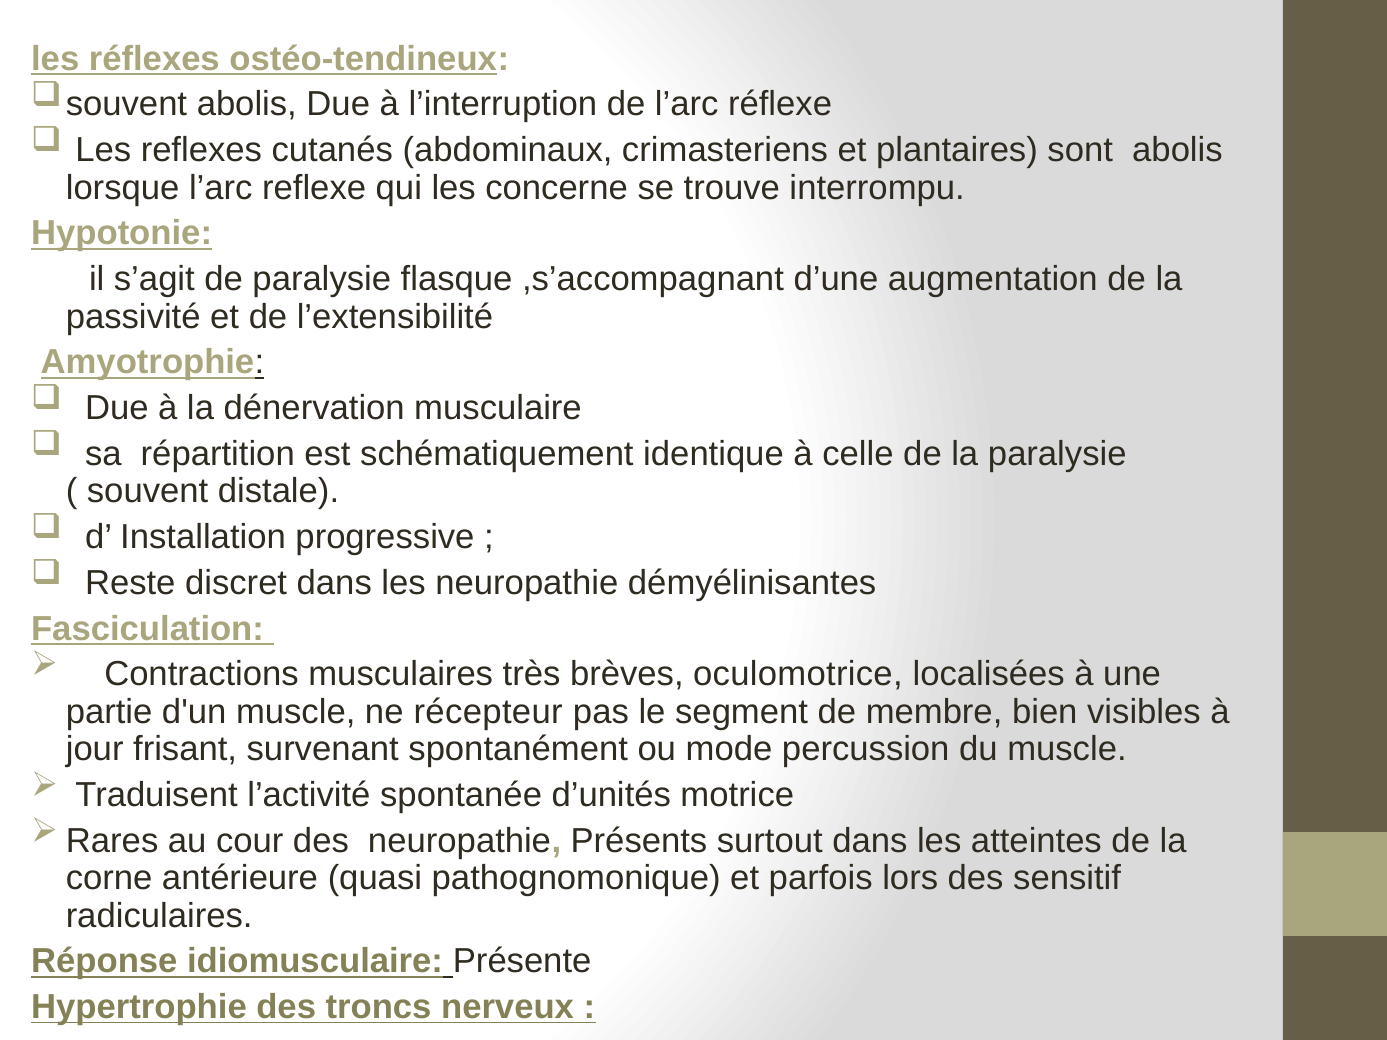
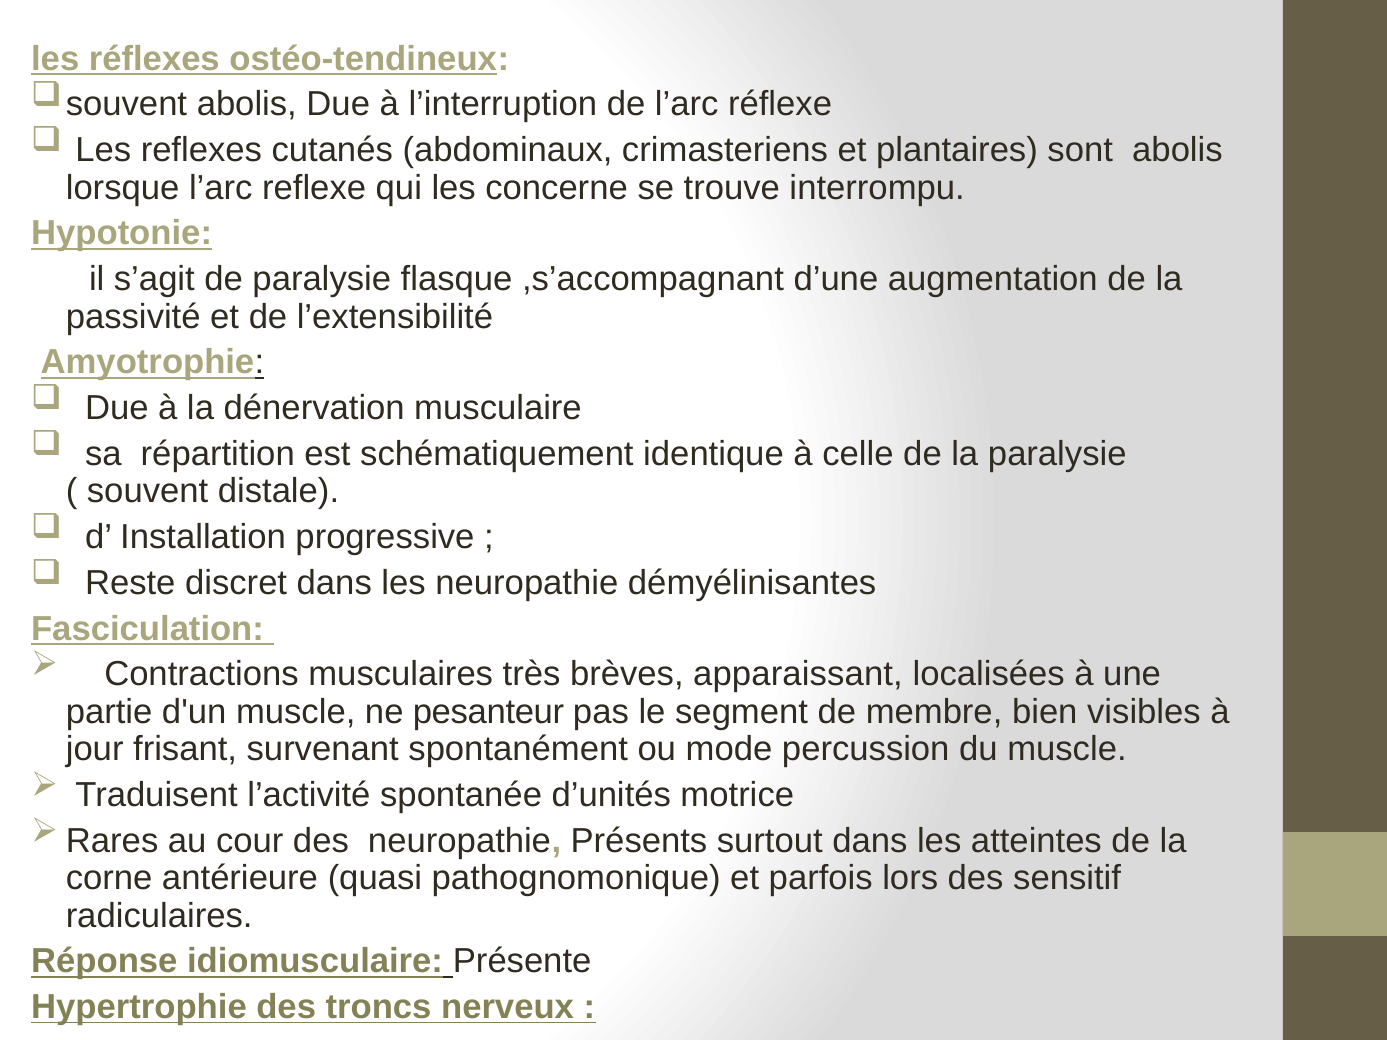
oculomotrice: oculomotrice -> apparaissant (798, 675)
récepteur: récepteur -> pesanteur (489, 712)
